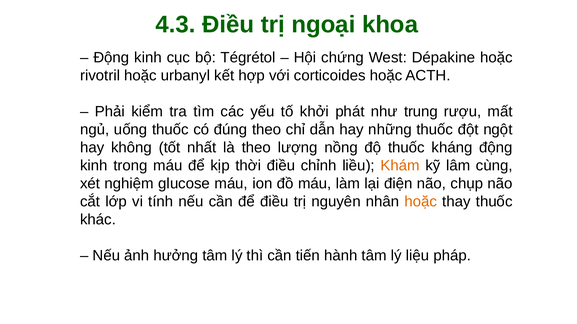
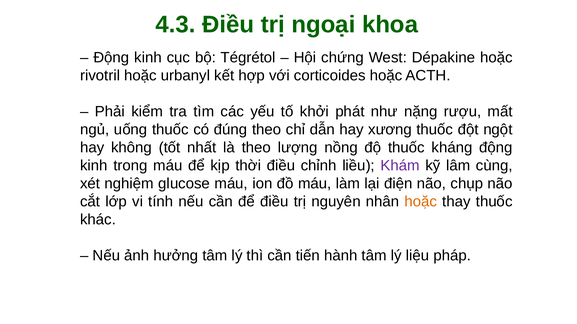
trung: trung -> nặng (421, 112)
những: những -> xương (390, 130)
Khám colour: orange -> purple (400, 166)
